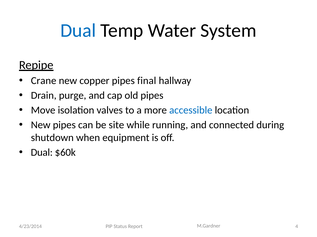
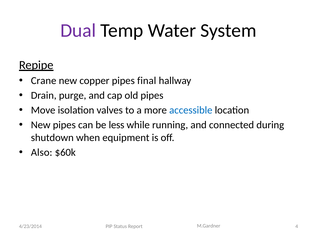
Dual colour: blue -> purple (78, 31)
site: site -> less (117, 125)
Dual: Dual -> Also (42, 153)
